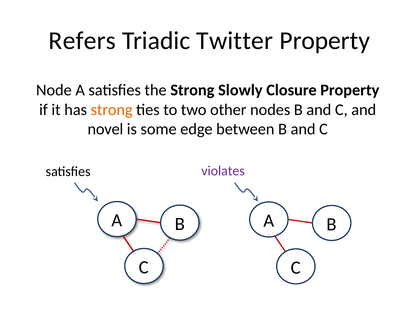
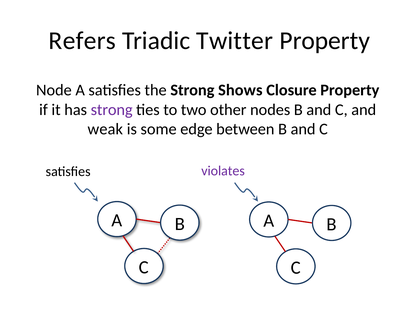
Slowly: Slowly -> Shows (240, 90)
strong colour: orange -> purple (112, 109)
novel: novel -> weak (105, 129)
